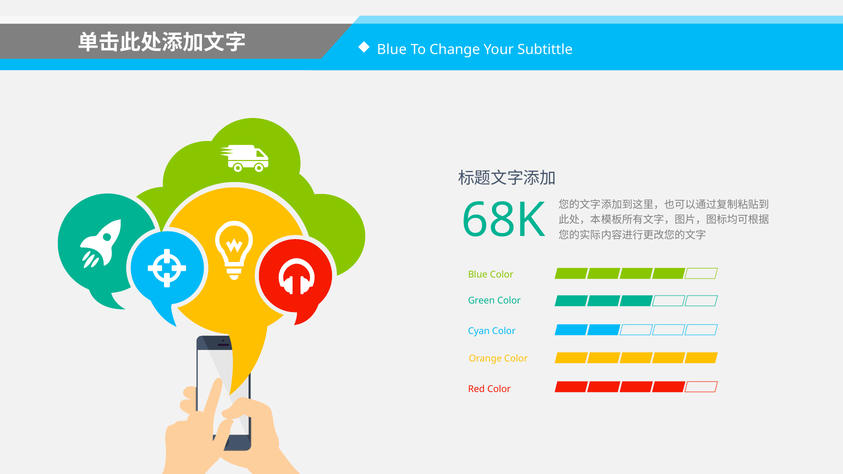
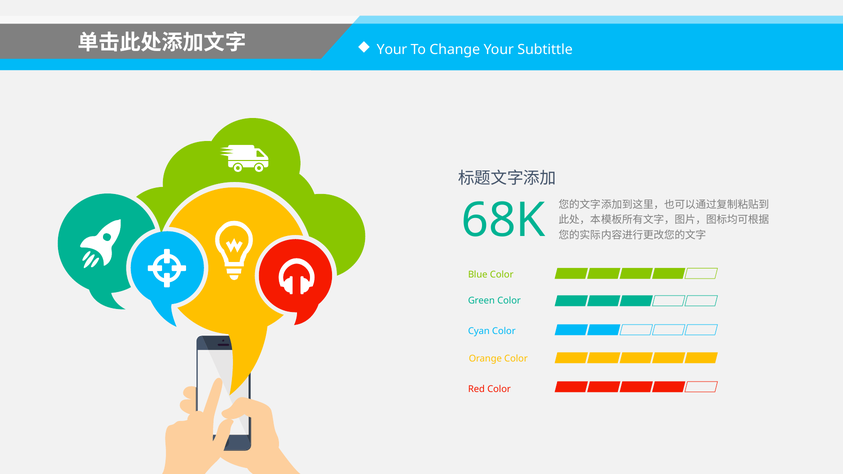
Blue: Blue -> Your (392, 50)
